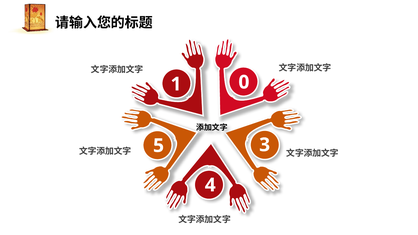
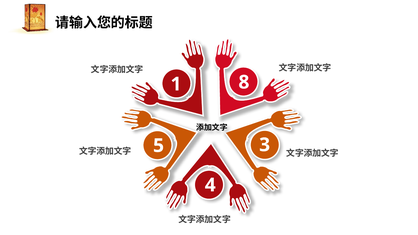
0: 0 -> 8 (244, 82)
